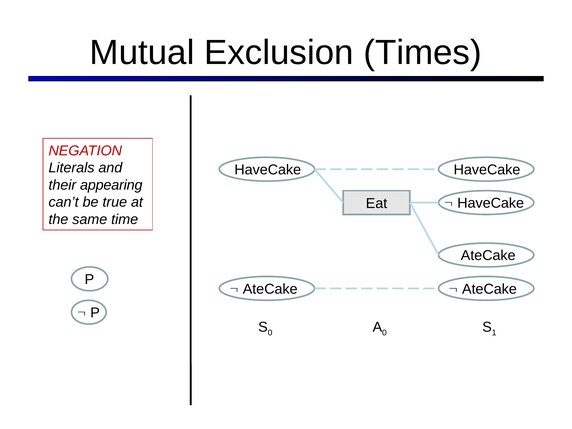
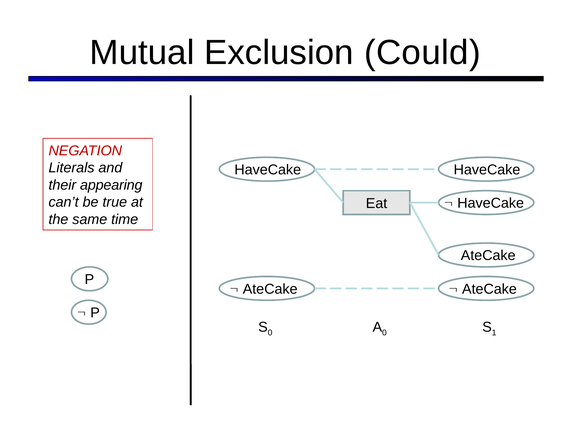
Times: Times -> Could (422, 52)
